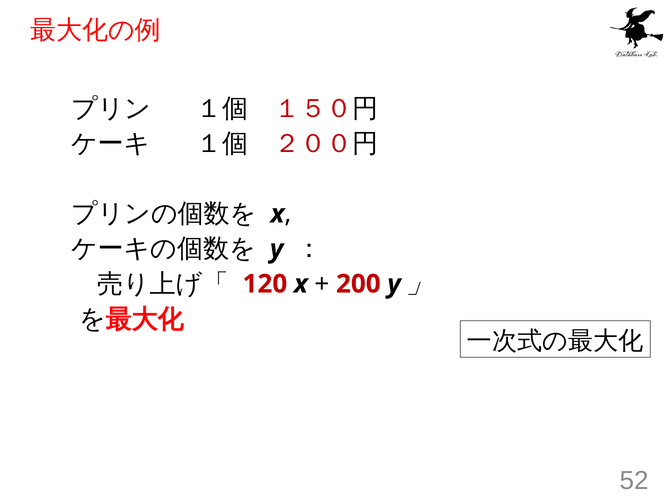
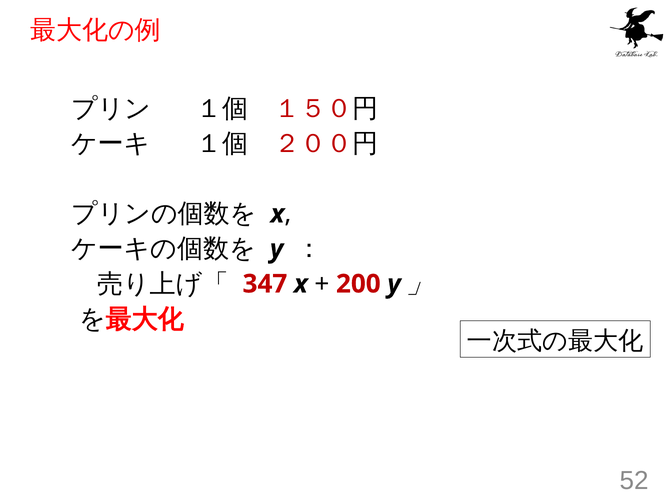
120: 120 -> 347 (265, 284)
